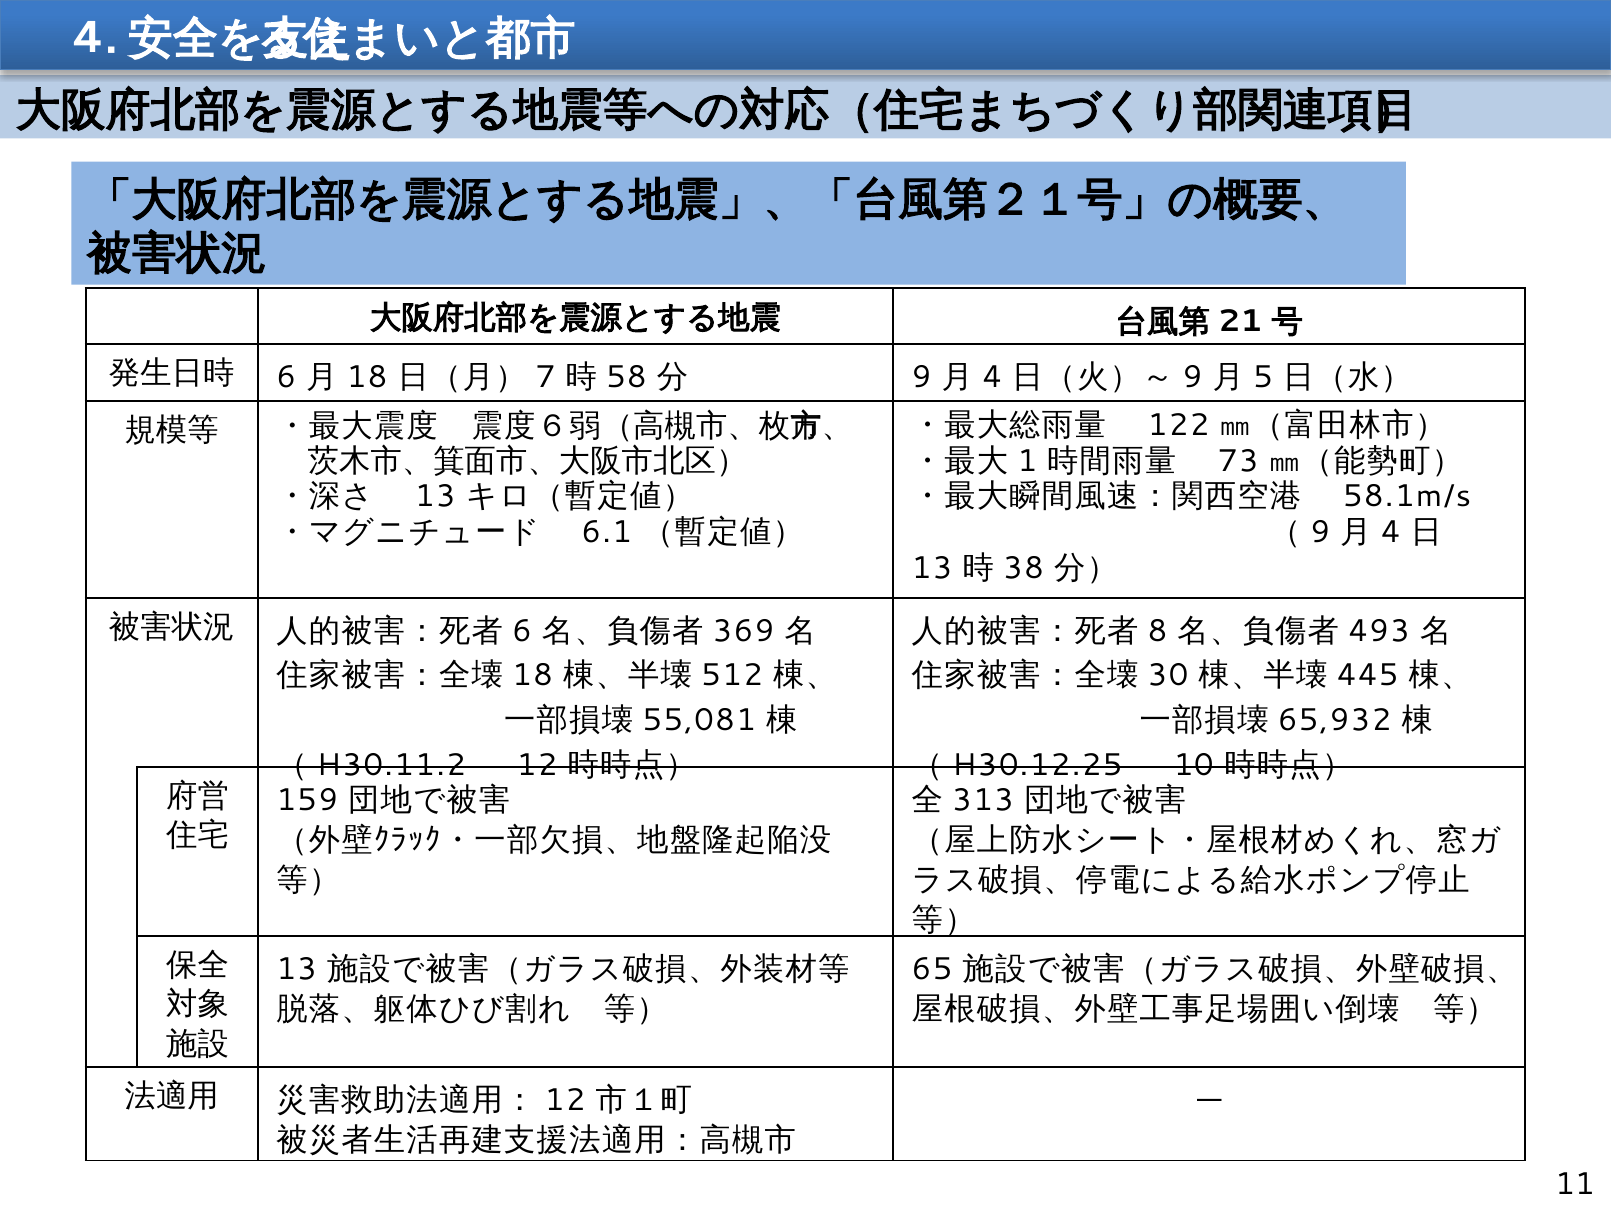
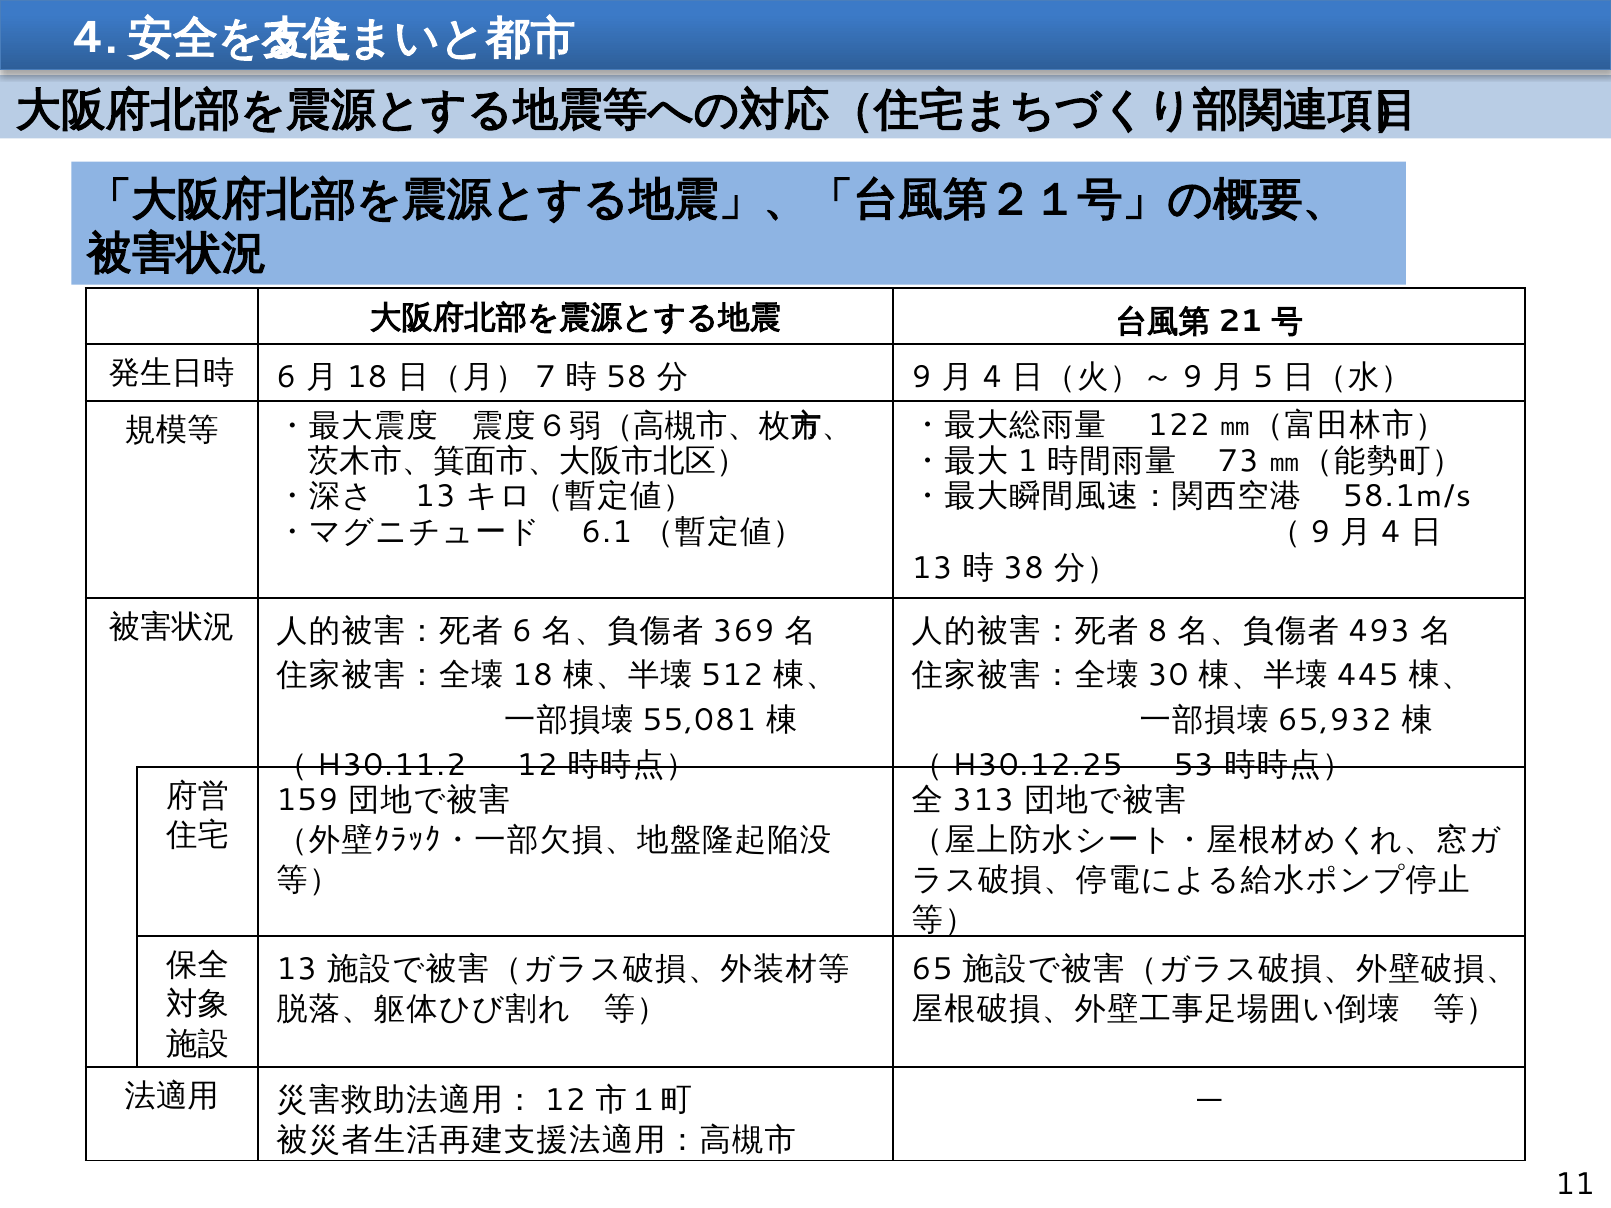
10: 10 -> 53 (1194, 765)
